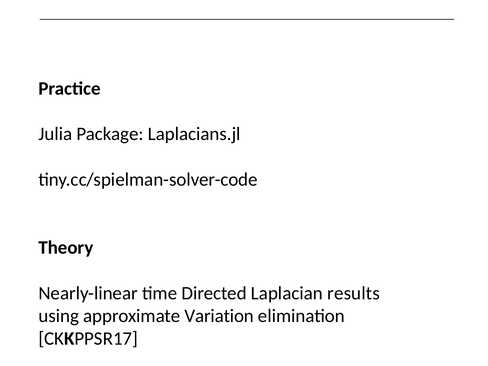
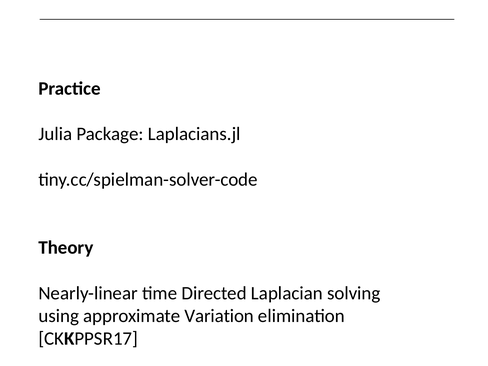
results: results -> solving (354, 293)
